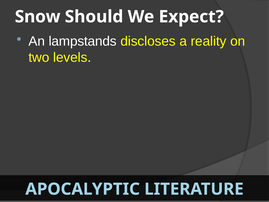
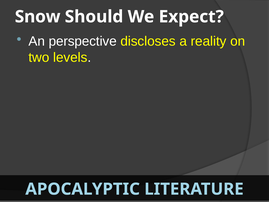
lampstands: lampstands -> perspective (83, 41)
